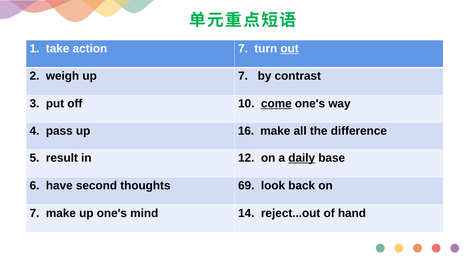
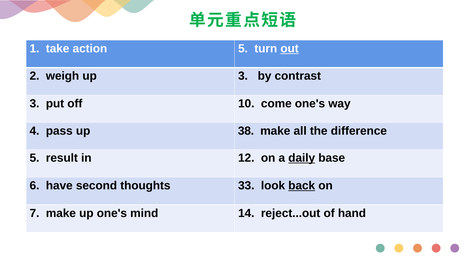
action 7: 7 -> 5 (243, 49)
up 7: 7 -> 3 (243, 76)
come underline: present -> none (276, 104)
16: 16 -> 38 (246, 131)
69: 69 -> 33 (246, 186)
back underline: none -> present (302, 186)
